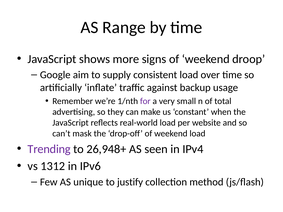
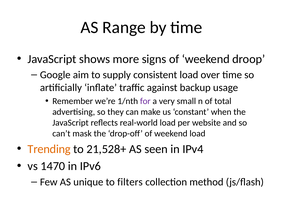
Trending colour: purple -> orange (49, 149)
26,948+: 26,948+ -> 21,528+ (106, 149)
1312: 1312 -> 1470 (53, 166)
justify: justify -> filters (130, 182)
